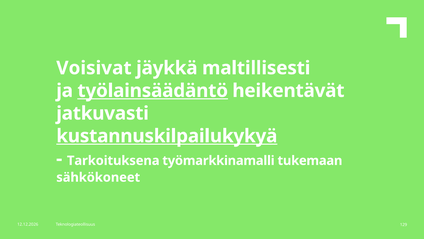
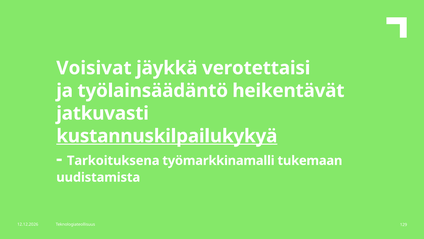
maltillisesti: maltillisesti -> verotettaisi (256, 68)
työlainsäädäntö underline: present -> none (153, 91)
sähkökoneet: sähkökoneet -> uudistamista (98, 177)
